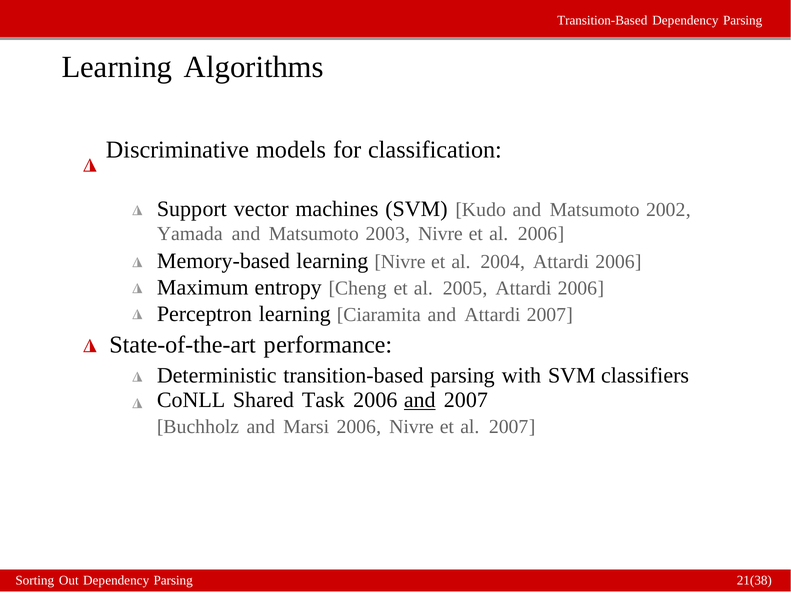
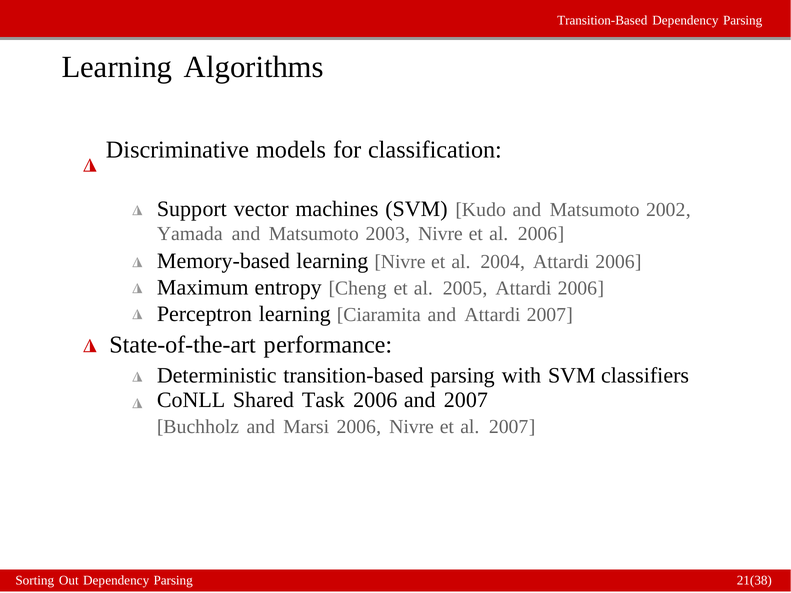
and underline: present -> none (420, 400)
